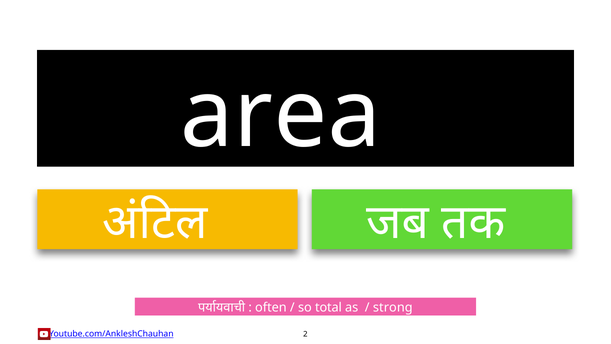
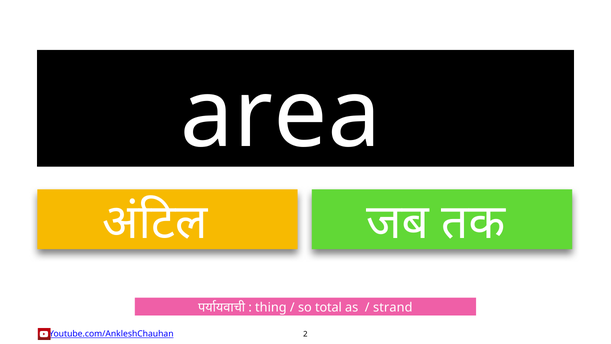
often: often -> thing (271, 307)
strong: strong -> strand (393, 307)
